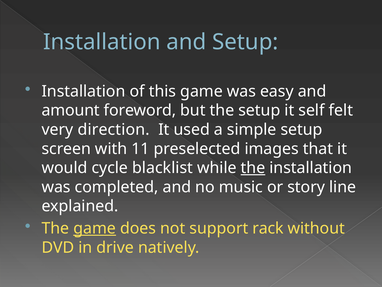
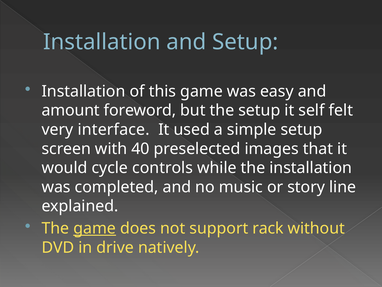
direction: direction -> interface (114, 129)
11: 11 -> 40 (140, 148)
blacklist: blacklist -> controls (163, 168)
the underline: present -> none (253, 168)
